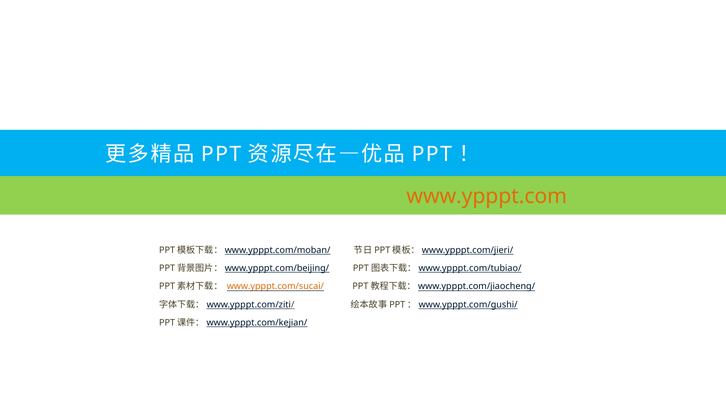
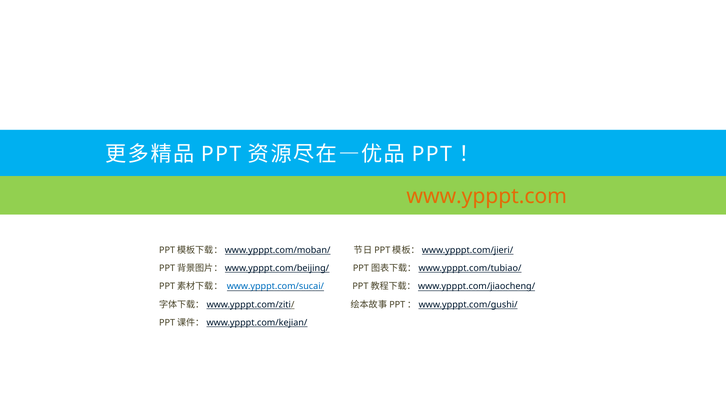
www.ypppt.com/sucai/ colour: orange -> blue (275, 287)
